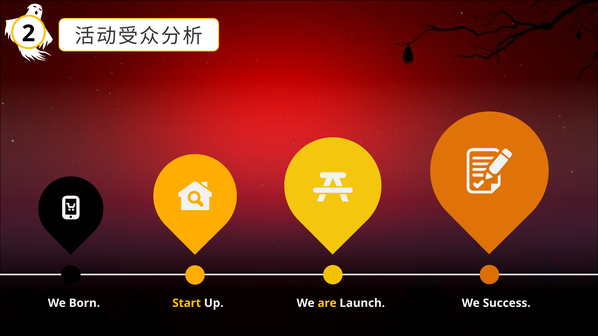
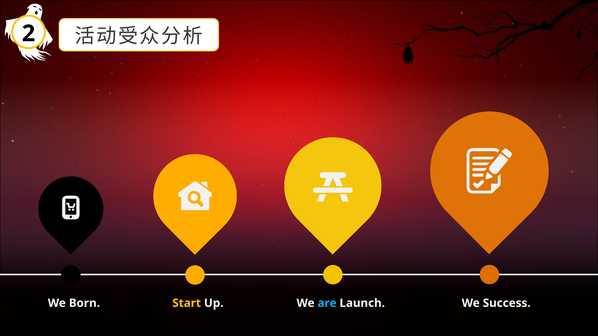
are colour: yellow -> light blue (327, 303)
